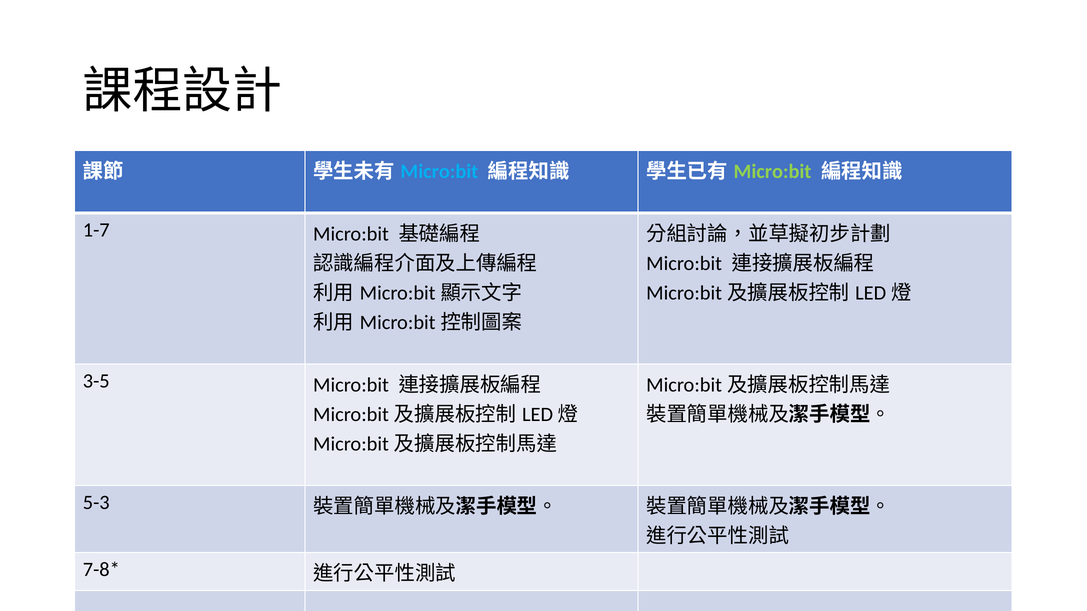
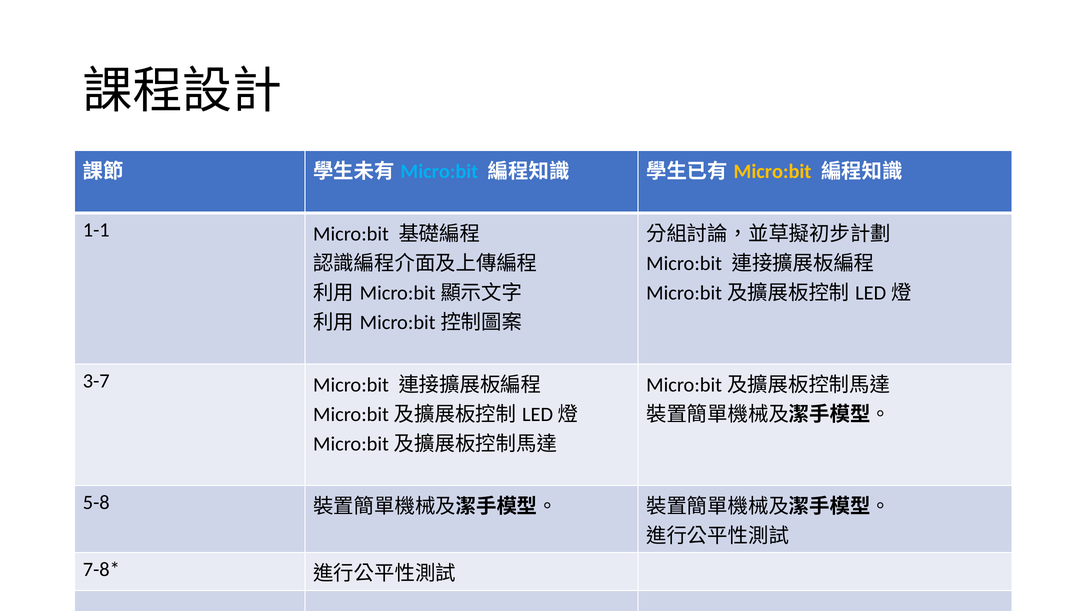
Micro:bit colour: light green -> yellow (773, 172)
1-7: 1-7 -> 1-1 (96, 230)
3-5: 3-5 -> 3-7 (96, 381)
5-3: 5-3 -> 5-8 (96, 503)
